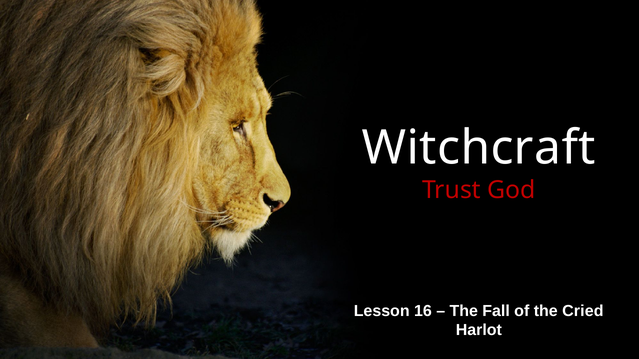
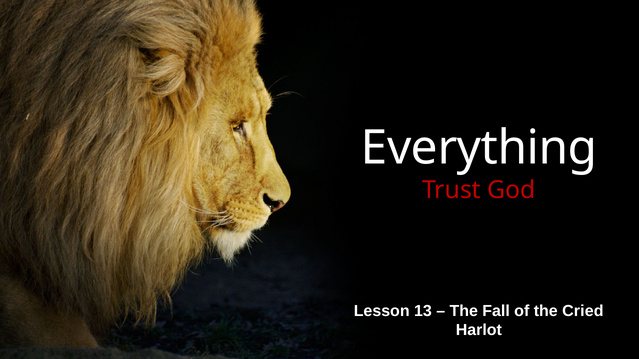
Witchcraft: Witchcraft -> Everything (479, 148)
16: 16 -> 13 (423, 311)
